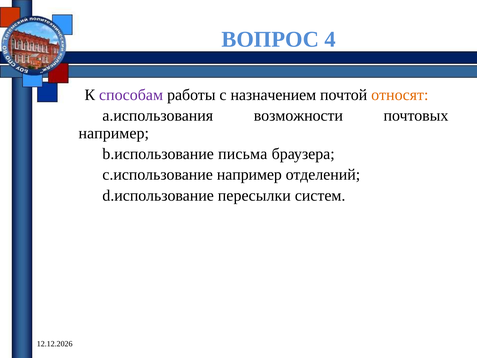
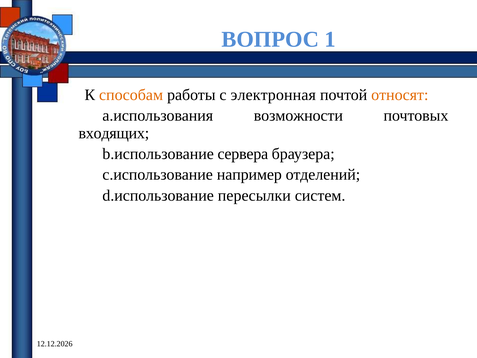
4: 4 -> 1 (330, 39)
способам colour: purple -> orange (131, 95)
назначением: назначением -> электронная (273, 95)
например: например -> входящих (114, 133)
письма: письма -> сервера (243, 154)
